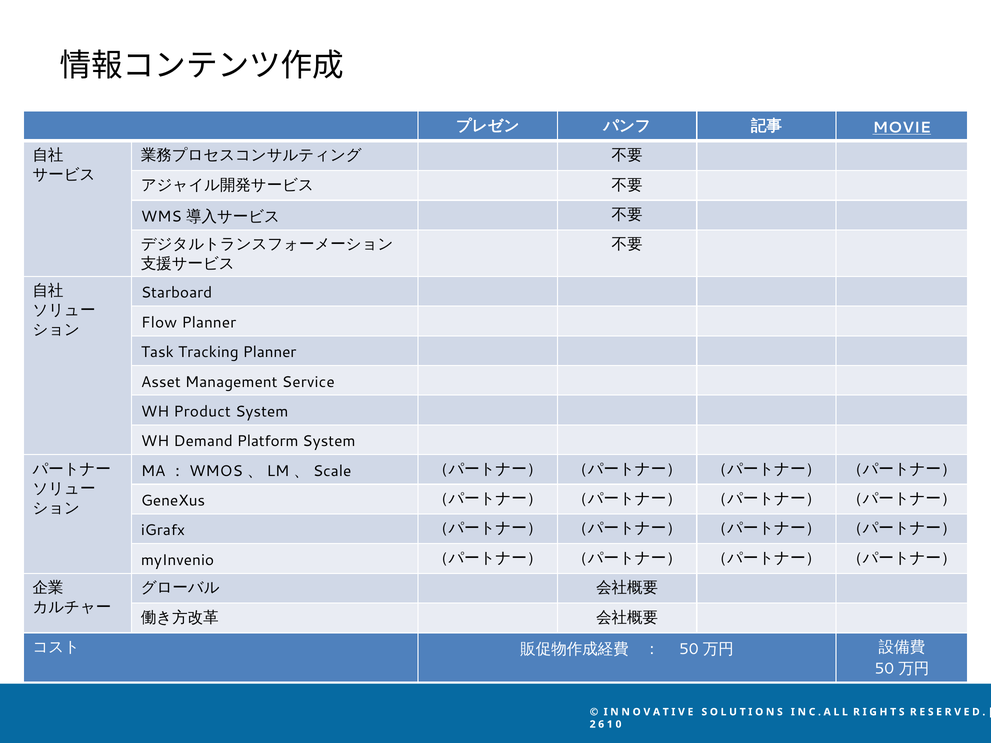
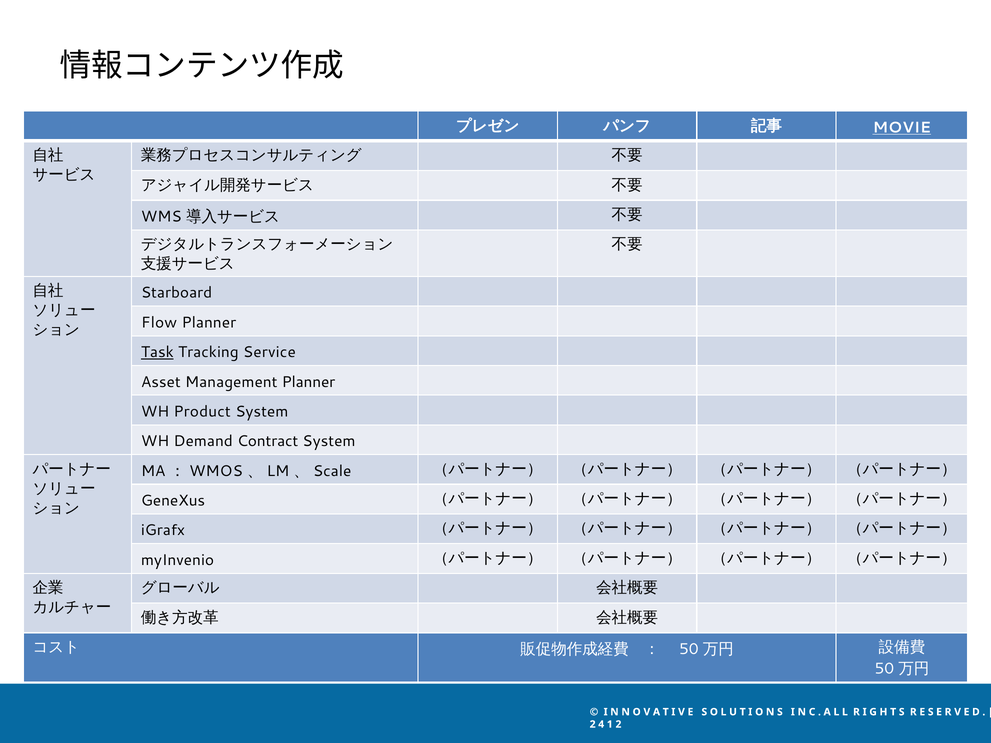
Task underline: none -> present (157, 352)
Tracking Planner: Planner -> Service (269, 352)
Management Service: Service -> Planner (308, 382)
Platform: Platform -> Contract (268, 441)
6: 6 -> 4 (601, 725)
1 0: 0 -> 2 (618, 725)
